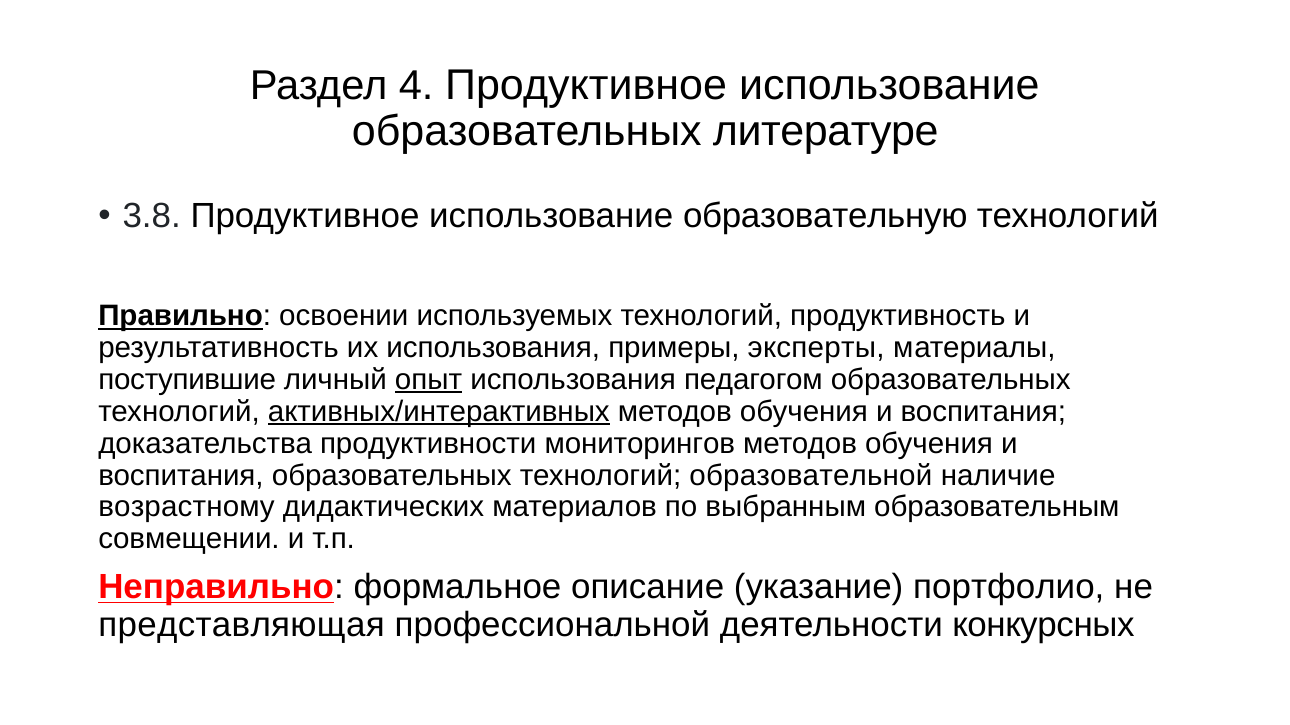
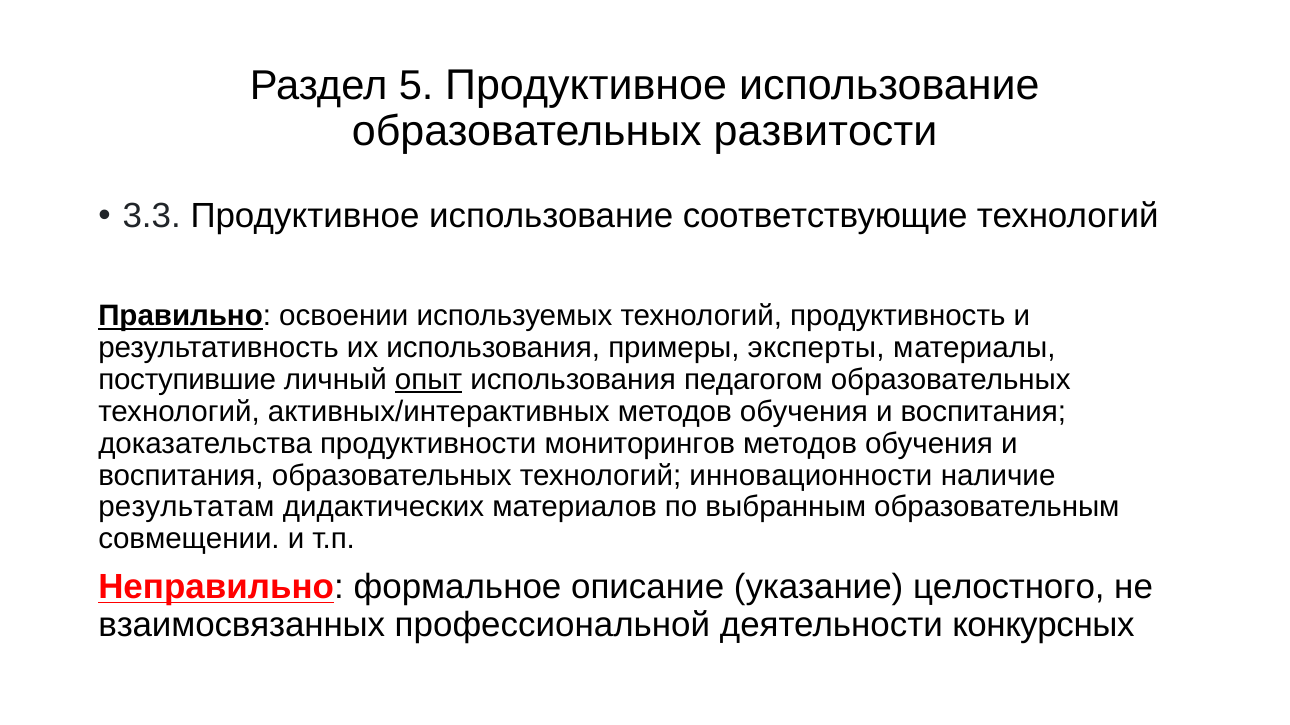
4: 4 -> 5 (416, 86)
литературе: литературе -> развитости (825, 132)
3.8: 3.8 -> 3.3 (152, 217)
образовательную: образовательную -> соответствующие (825, 217)
активных/интерактивных underline: present -> none (439, 412)
образовательной: образовательной -> инновационности (811, 476)
возрастному: возрастному -> результатам (186, 508)
портфолио: портфолио -> целостного (1009, 588)
представляющая: представляющая -> взаимосвязанных (242, 625)
